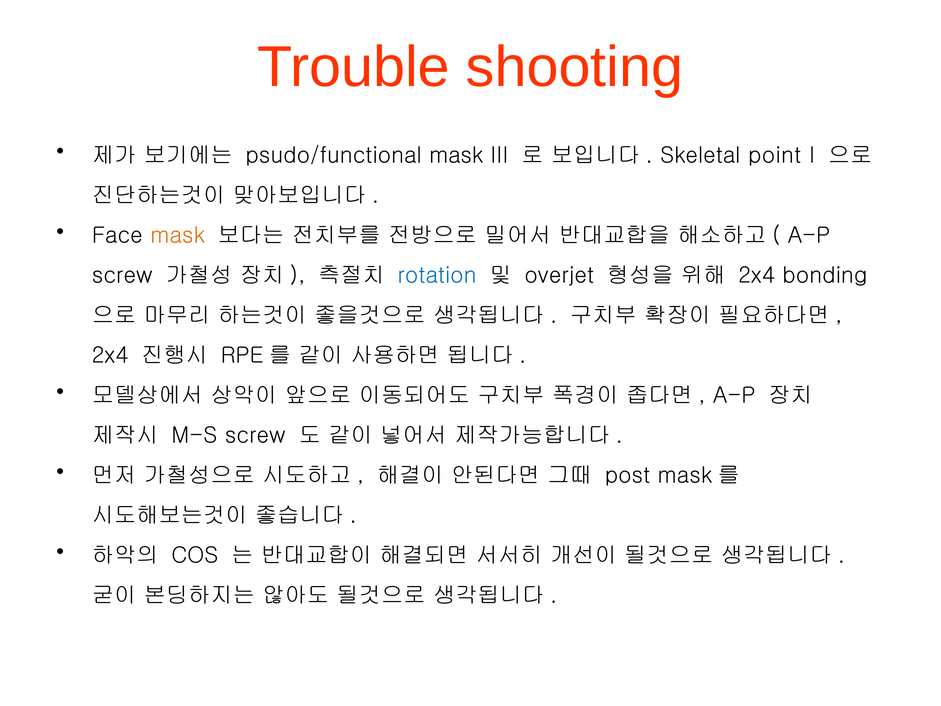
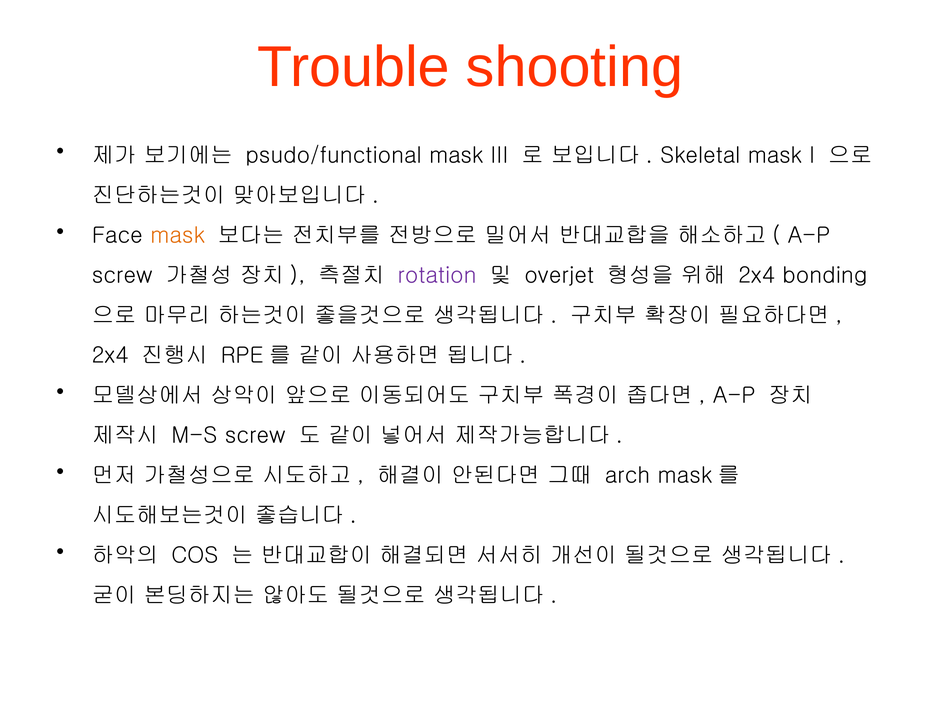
Skeletal point: point -> mask (775, 155)
rotation colour: blue -> purple (437, 275)
post: post -> arch (627, 475)
